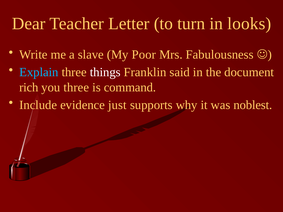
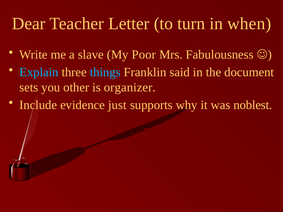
looks: looks -> when (249, 24)
things colour: white -> light blue (105, 72)
rich: rich -> sets (29, 87)
you three: three -> other (76, 87)
command: command -> organizer (130, 87)
